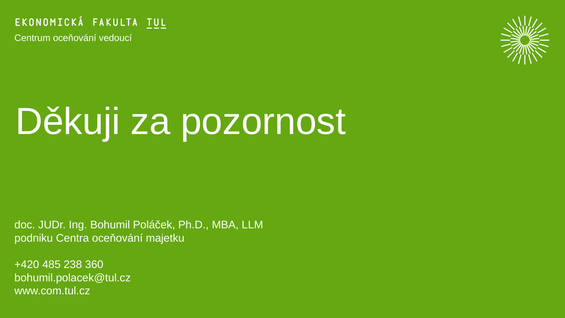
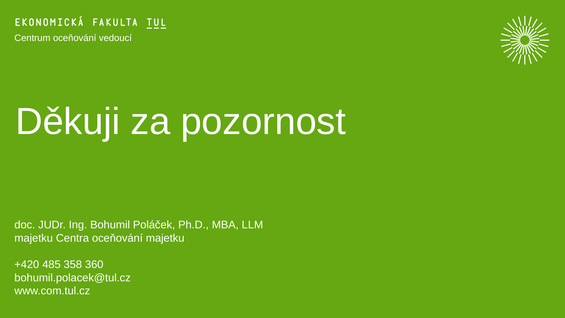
podniku: podniku -> majetku (34, 238)
238: 238 -> 358 (73, 264)
